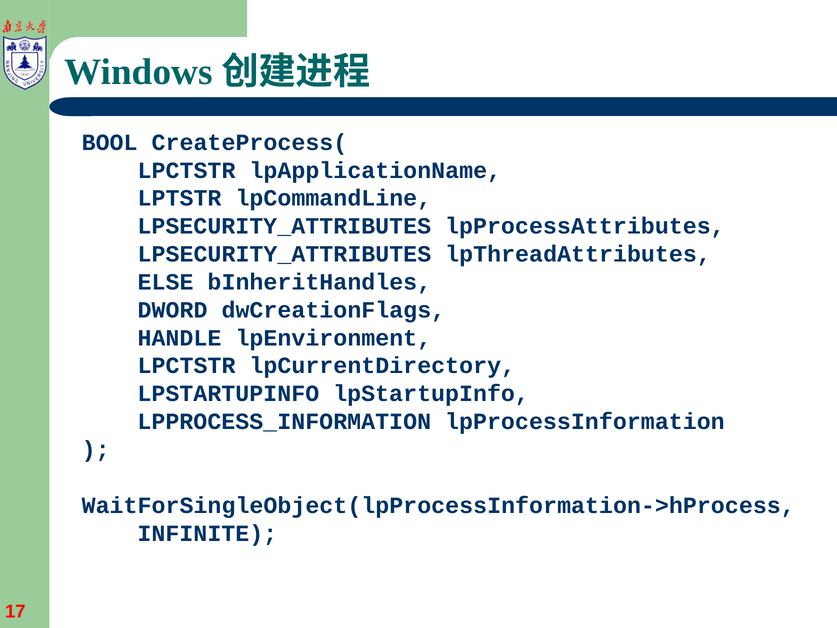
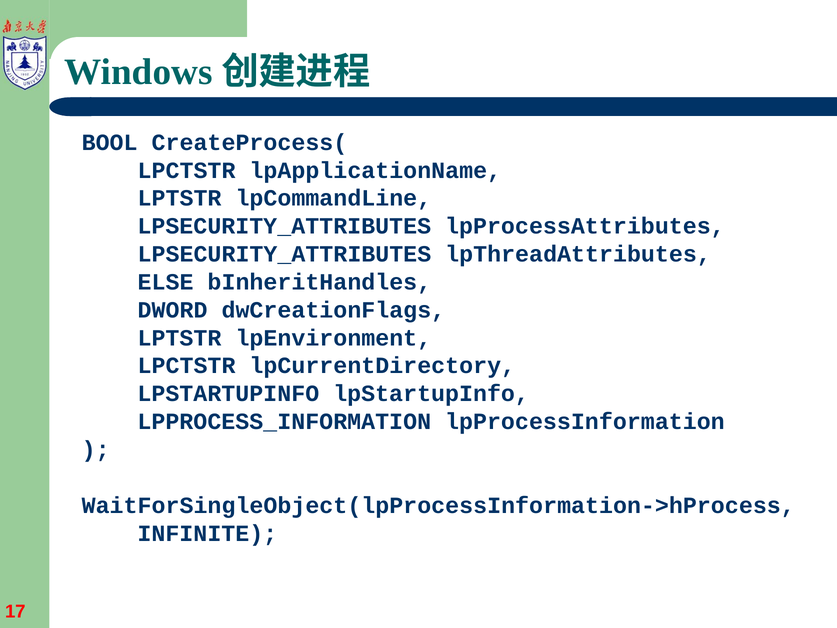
HANDLE: HANDLE -> LPTSTR (179, 338)
